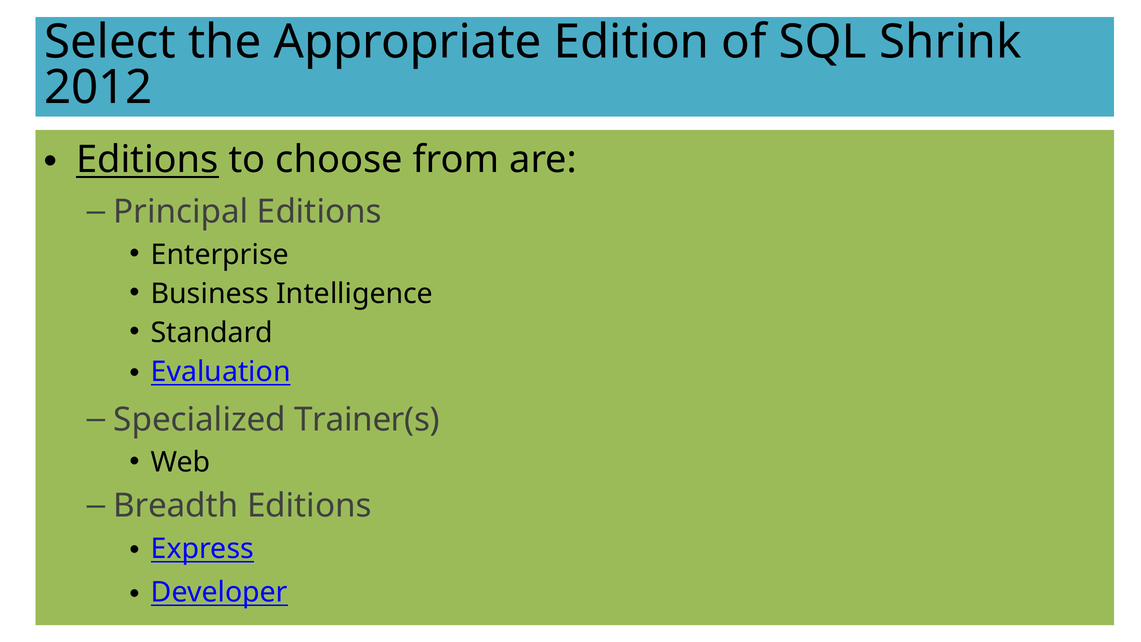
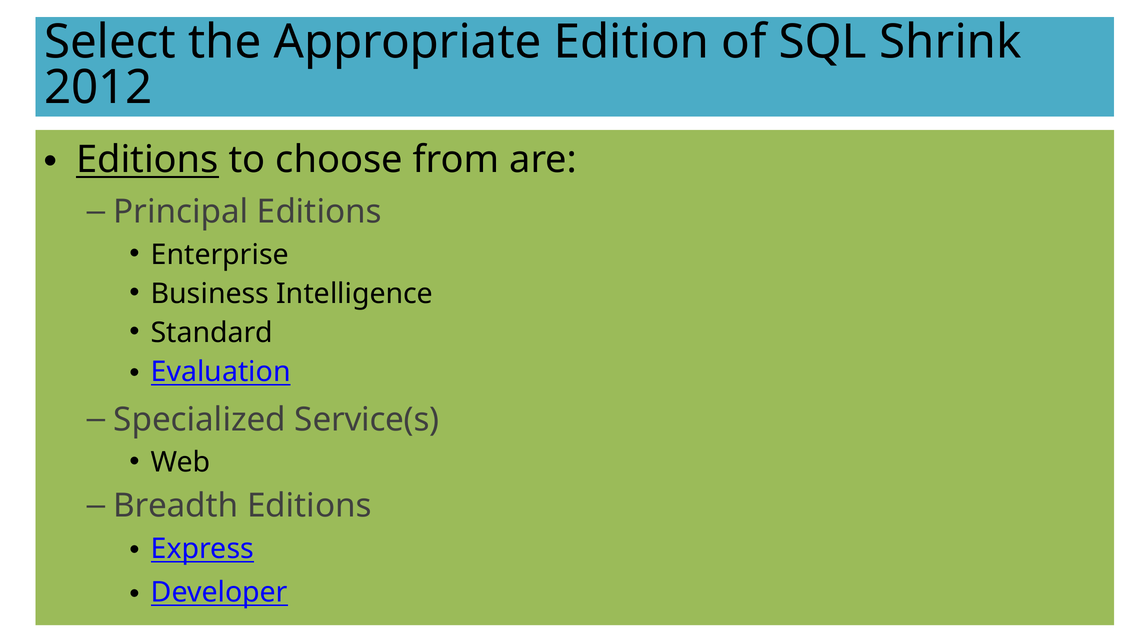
Trainer(s: Trainer(s -> Service(s (367, 420)
